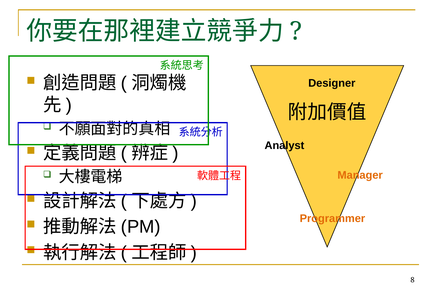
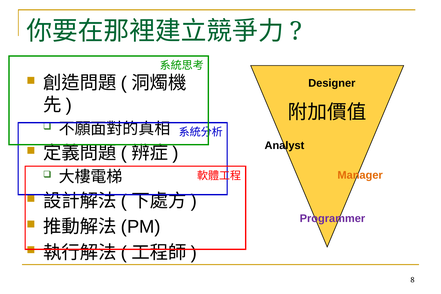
Programmer colour: orange -> purple (332, 218)
